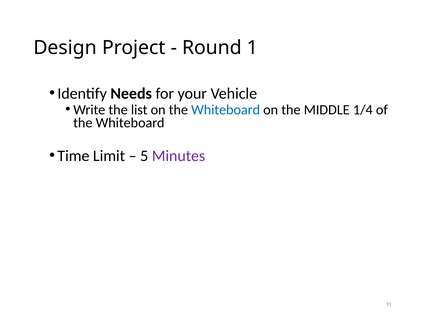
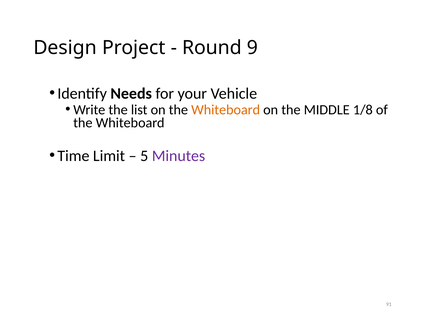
1: 1 -> 9 (253, 48)
Whiteboard colour: blue -> orange (226, 110)
1/4: 1/4 -> 1/8 (363, 110)
